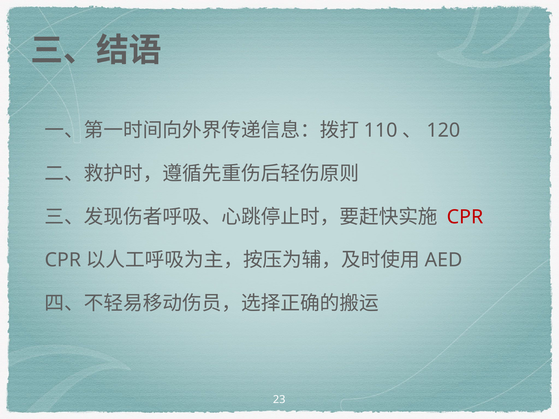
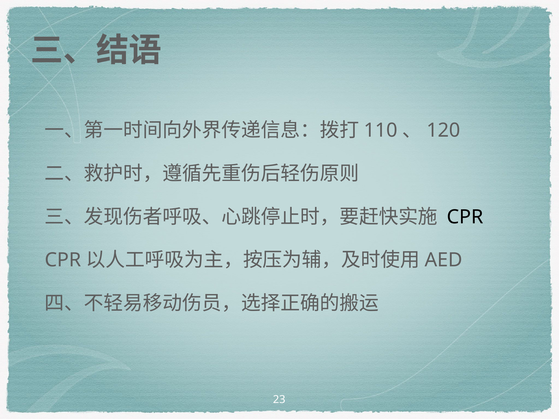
CPR colour: red -> black (465, 217)
